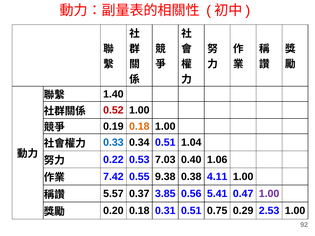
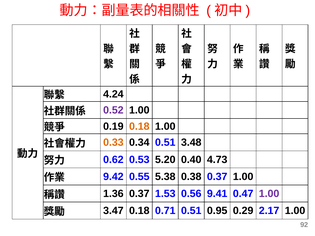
1.40: 1.40 -> 4.24 (113, 94)
0.52 colour: red -> purple (113, 110)
0.33 colour: blue -> orange (113, 143)
1.04: 1.04 -> 3.48 (191, 143)
0.22: 0.22 -> 0.62 (113, 160)
7.03: 7.03 -> 5.20 (165, 160)
1.06: 1.06 -> 4.73 (217, 160)
7.42: 7.42 -> 9.42 (113, 177)
9.38: 9.38 -> 5.38 (165, 177)
0.38 4.11: 4.11 -> 0.37 (217, 177)
5.57: 5.57 -> 1.36 (113, 194)
3.85: 3.85 -> 1.53 (165, 194)
5.41: 5.41 -> 9.41 (217, 194)
0.20: 0.20 -> 3.47 (113, 211)
0.31: 0.31 -> 0.71 (165, 211)
0.75: 0.75 -> 0.95 (217, 211)
2.53: 2.53 -> 2.17 (269, 211)
